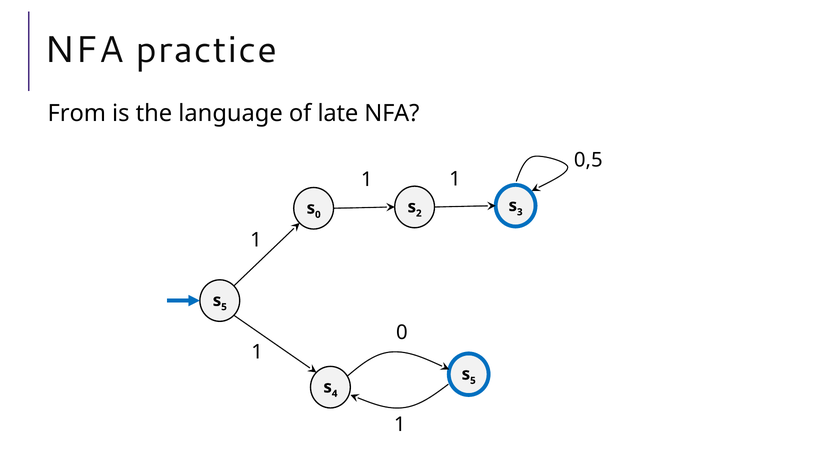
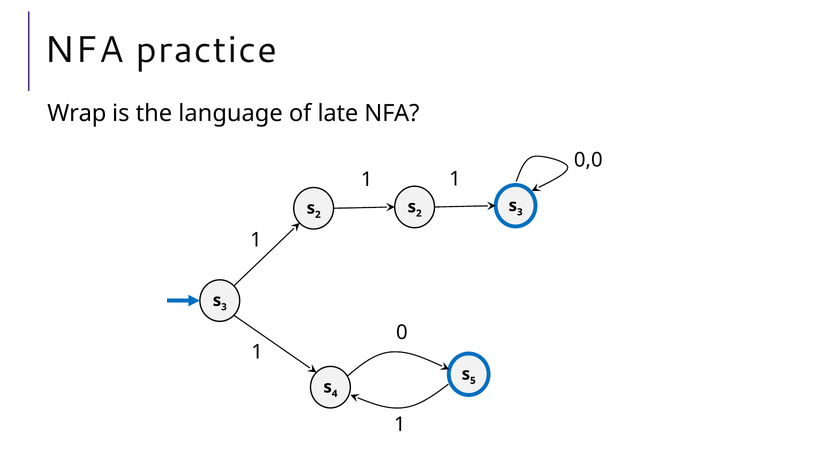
From: From -> Wrap (77, 113)
0,5: 0,5 -> 0,0 (588, 160)
0: 0 -> 2 (318, 215)
5: 5 -> 3 (224, 307)
